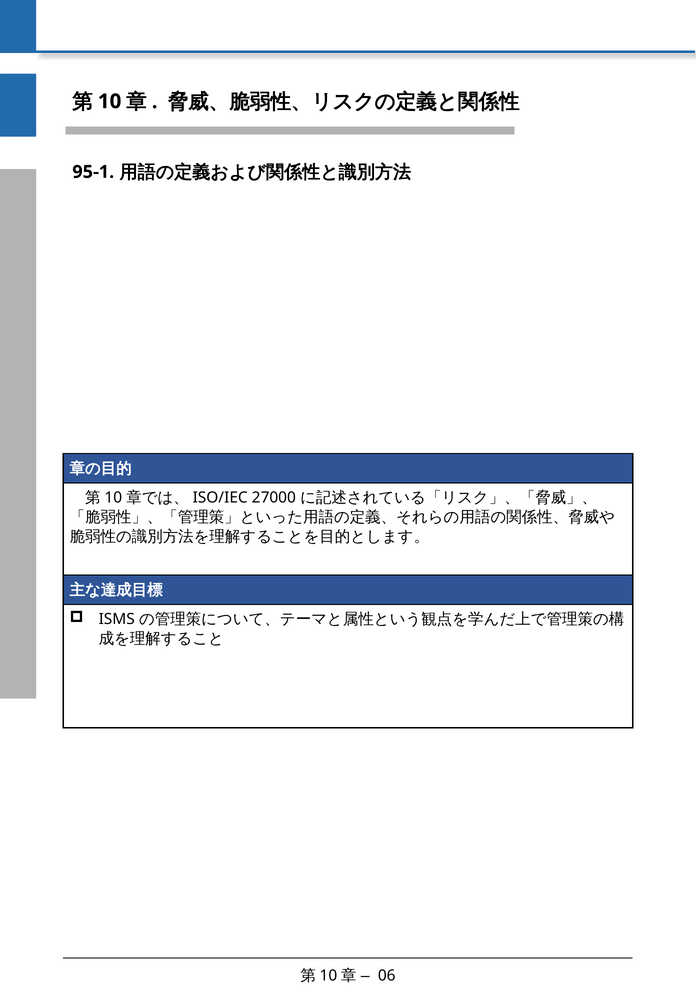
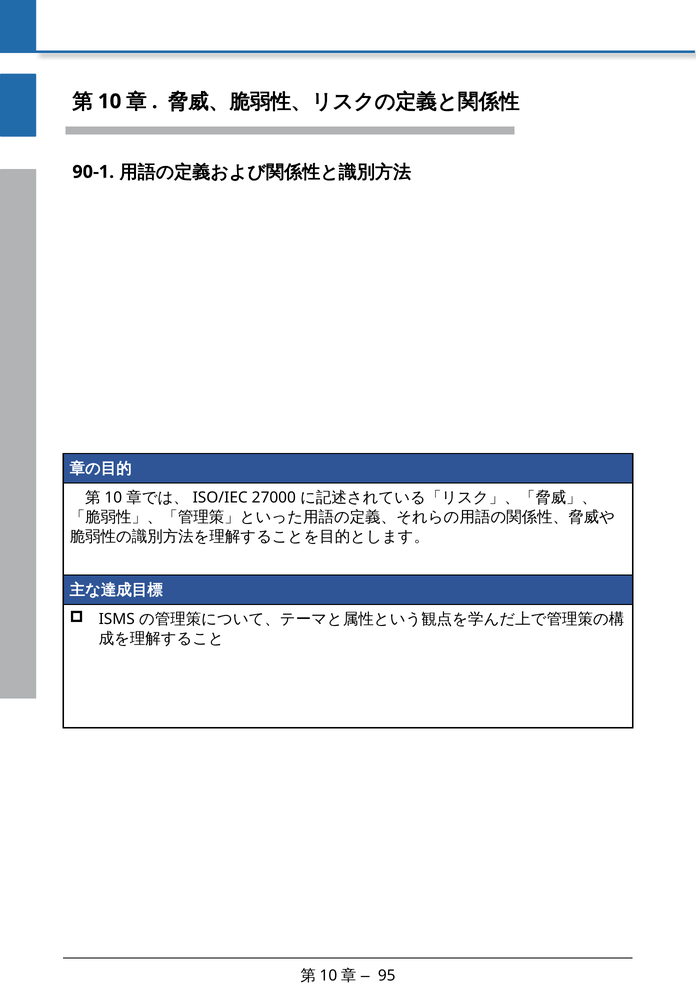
95-1: 95-1 -> 90-1 (93, 172)
06: 06 -> 95 (387, 976)
